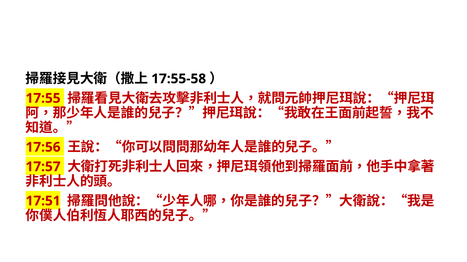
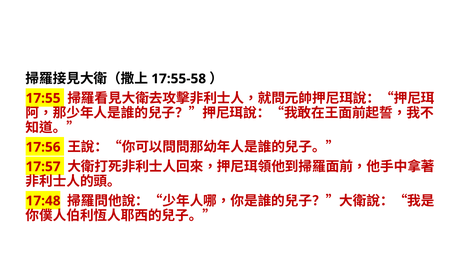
17:51: 17:51 -> 17:48 (43, 201)
